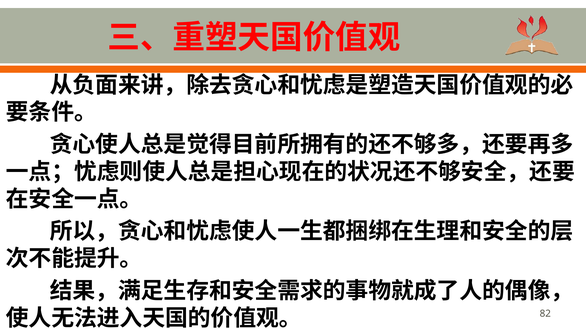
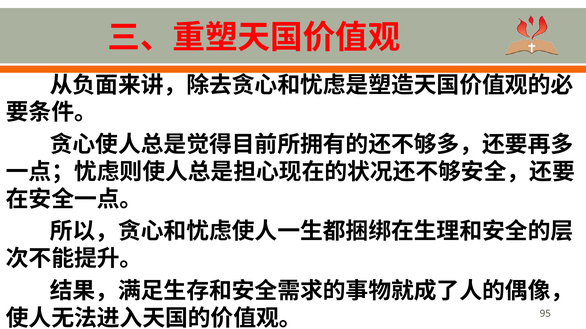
82: 82 -> 95 (545, 314)
